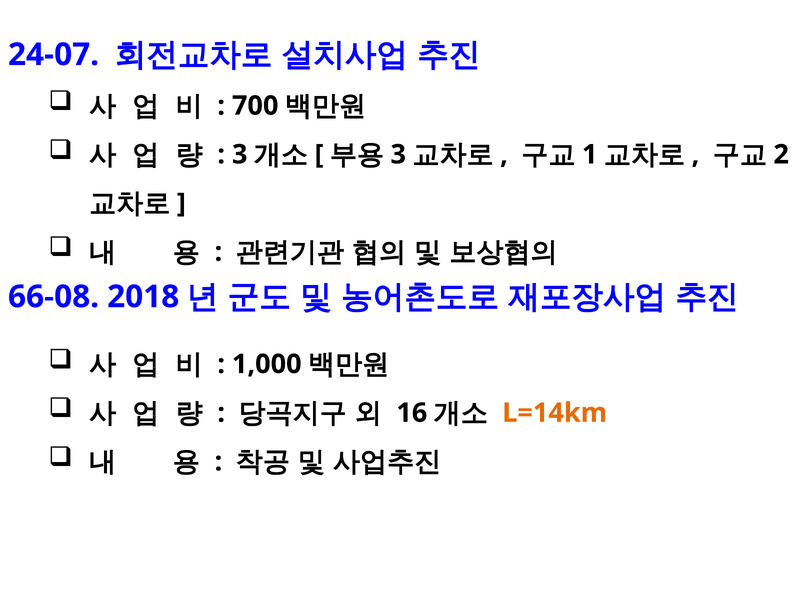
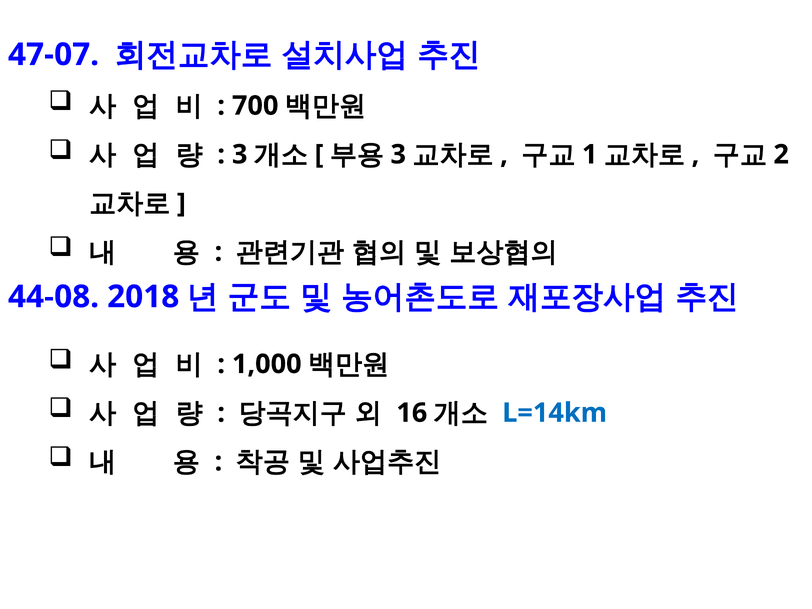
24-07: 24-07 -> 47-07 (54, 55)
66-08: 66-08 -> 44-08 (54, 297)
L=14km colour: orange -> blue (555, 413)
